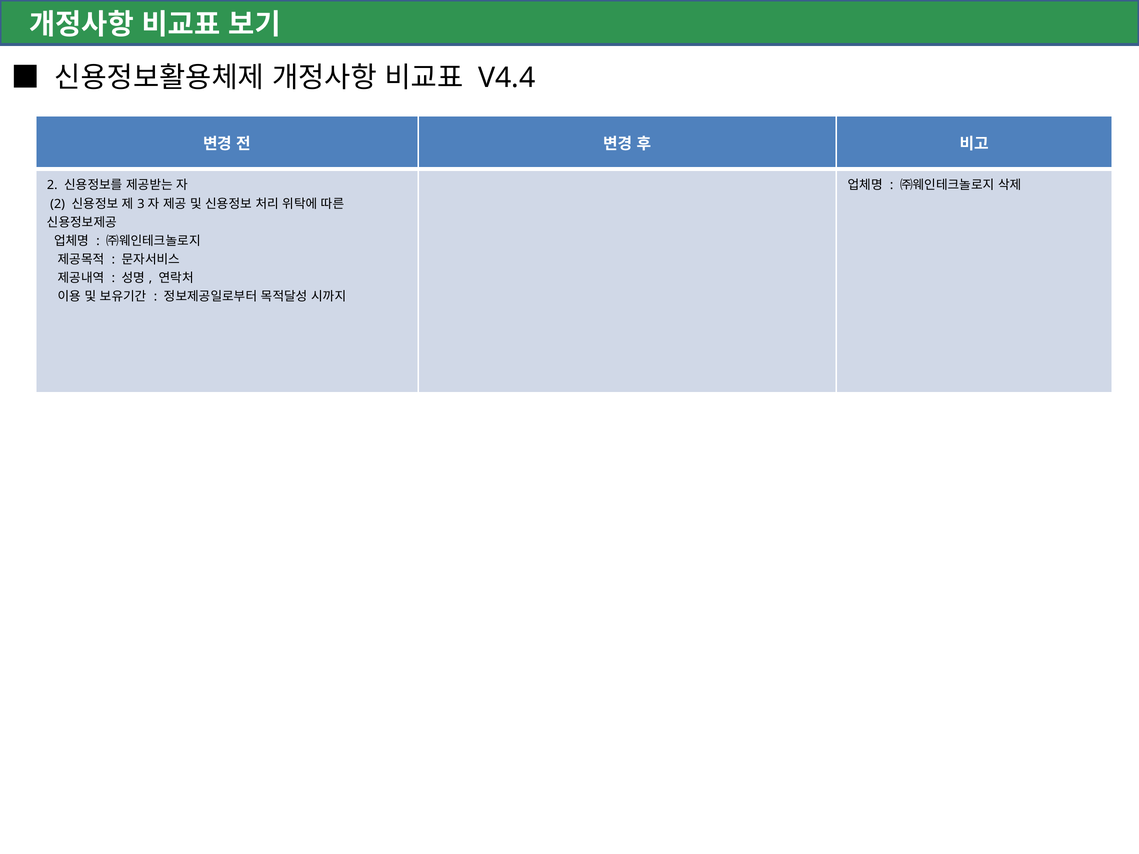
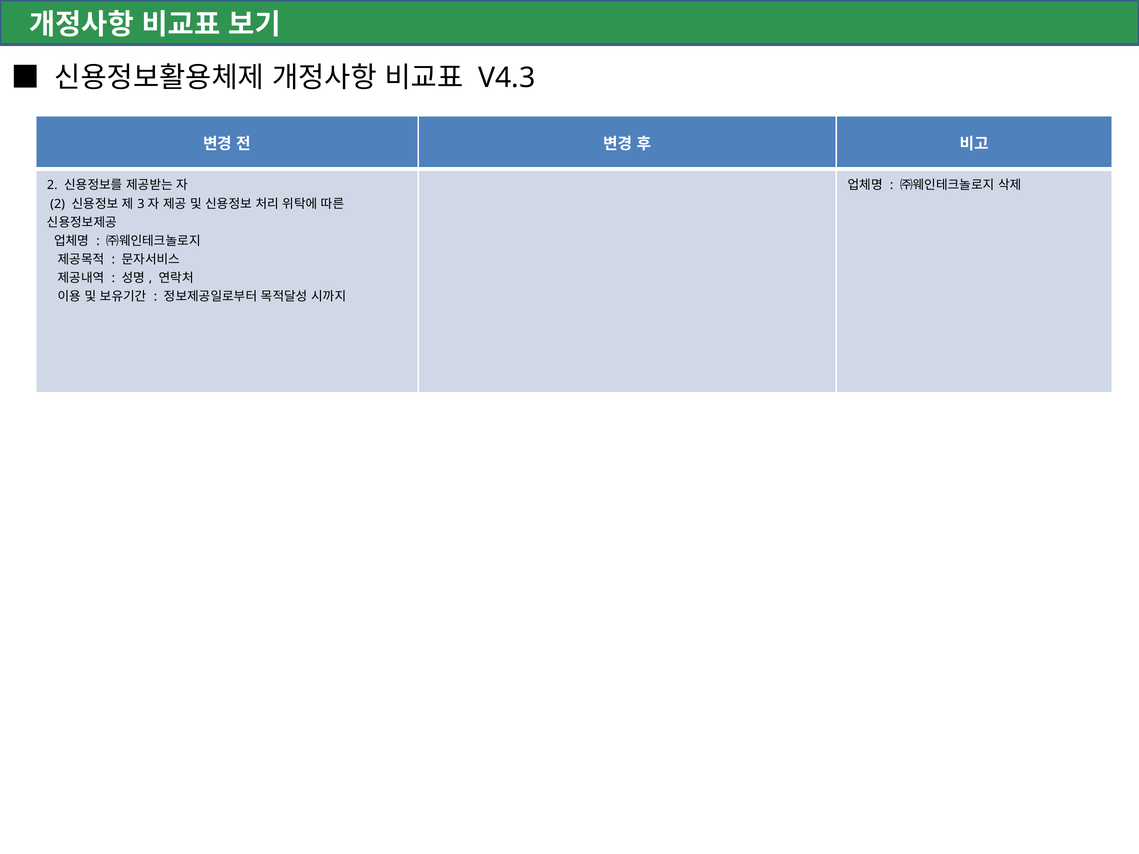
V4.4: V4.4 -> V4.3 (507, 78)
